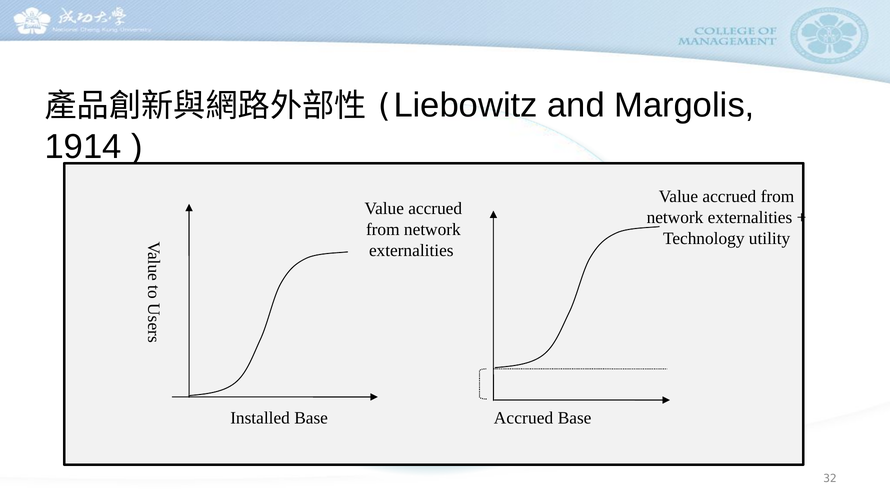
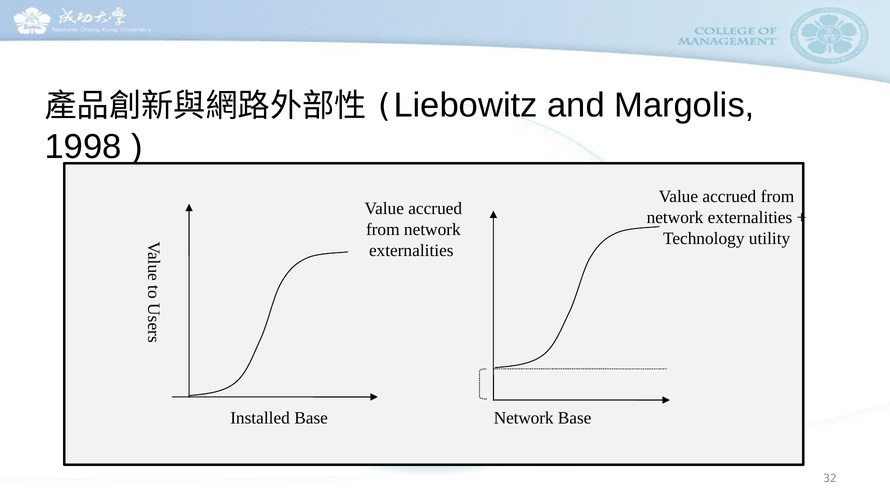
1914: 1914 -> 1998 (83, 147)
Accrued: Accrued -> Network (524, 418)
